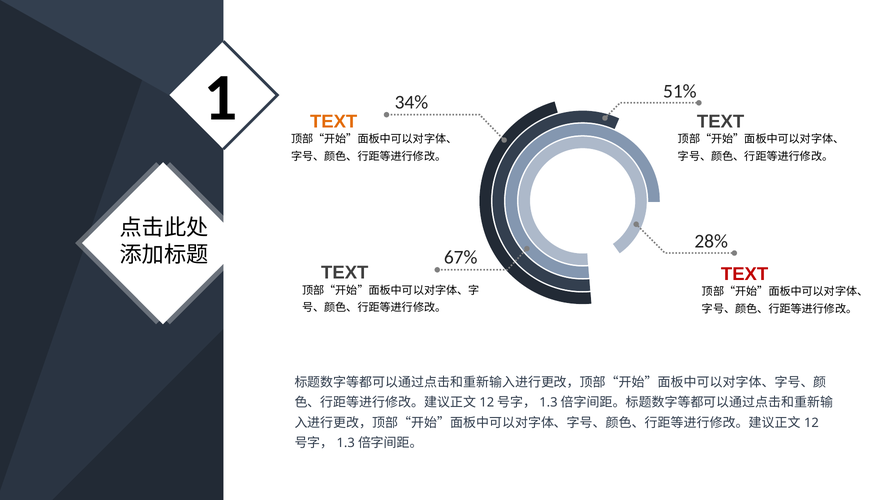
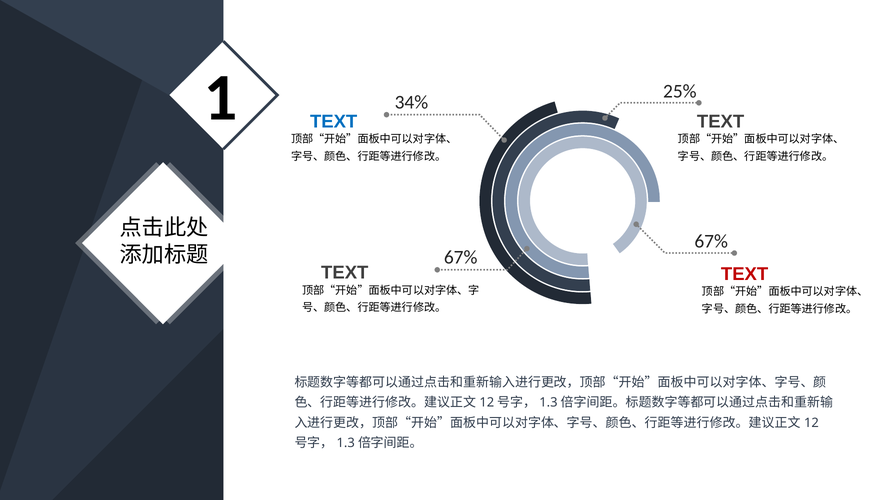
51%: 51% -> 25% (680, 91)
TEXT colour: orange -> blue (334, 121)
28%: 28% -> 67% (711, 241)
